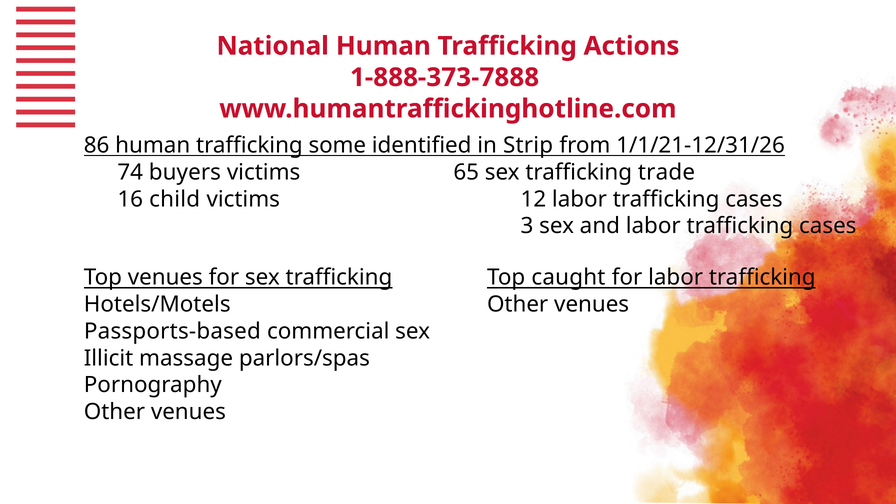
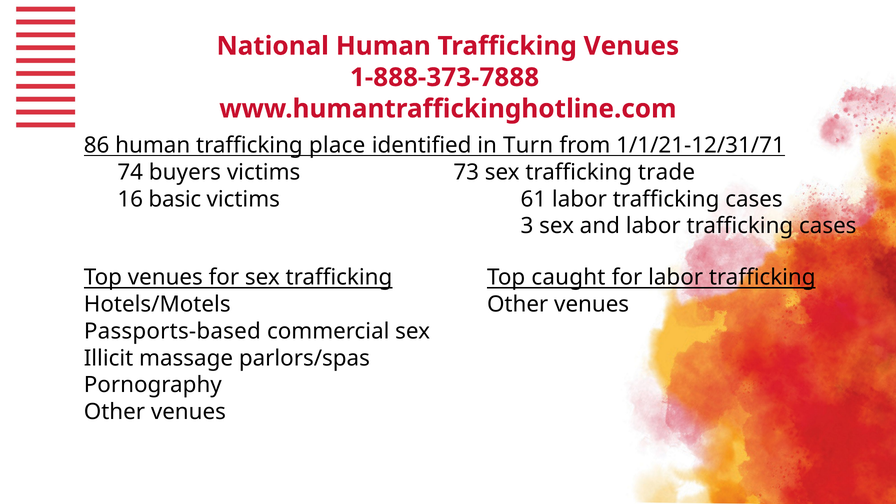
Trafficking Actions: Actions -> Venues (631, 46)
some: some -> place (337, 145)
Strip: Strip -> Turn (528, 145)
1/1/21-12/31/26: 1/1/21-12/31/26 -> 1/1/21-12/31/71 (701, 145)
65: 65 -> 73 (466, 172)
child: child -> basic (175, 199)
12: 12 -> 61 (533, 199)
